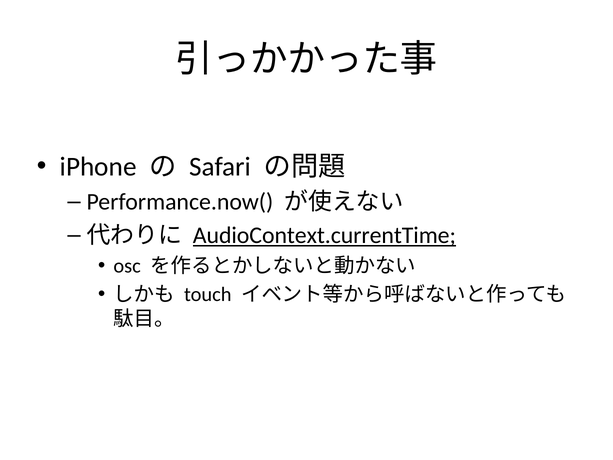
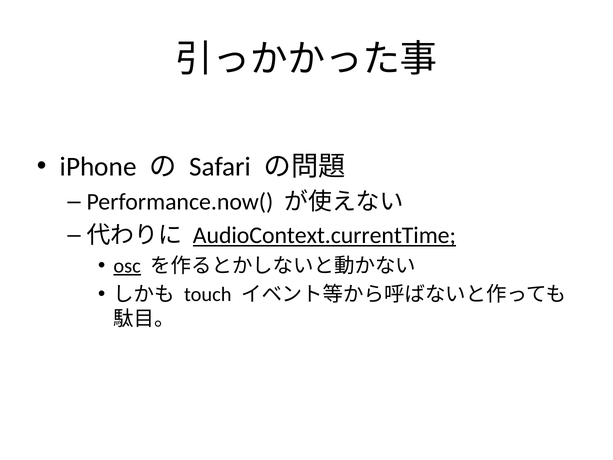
osc underline: none -> present (127, 266)
